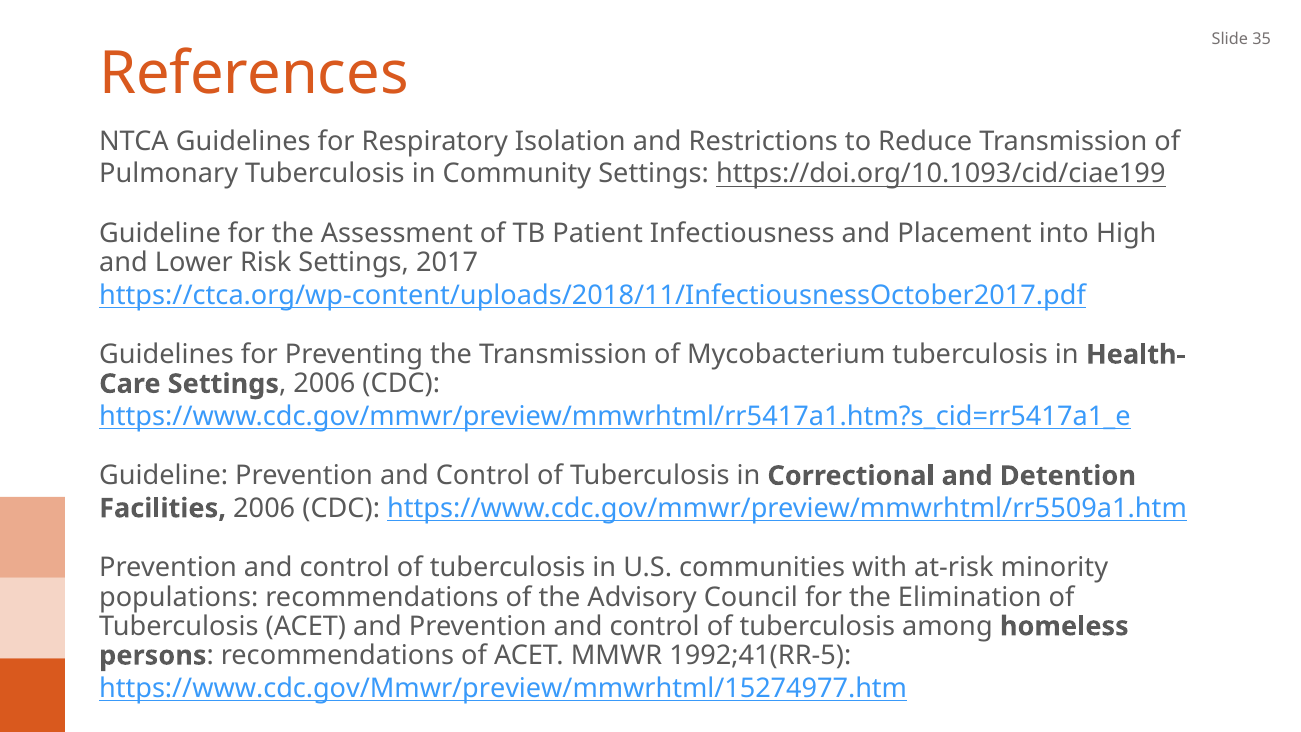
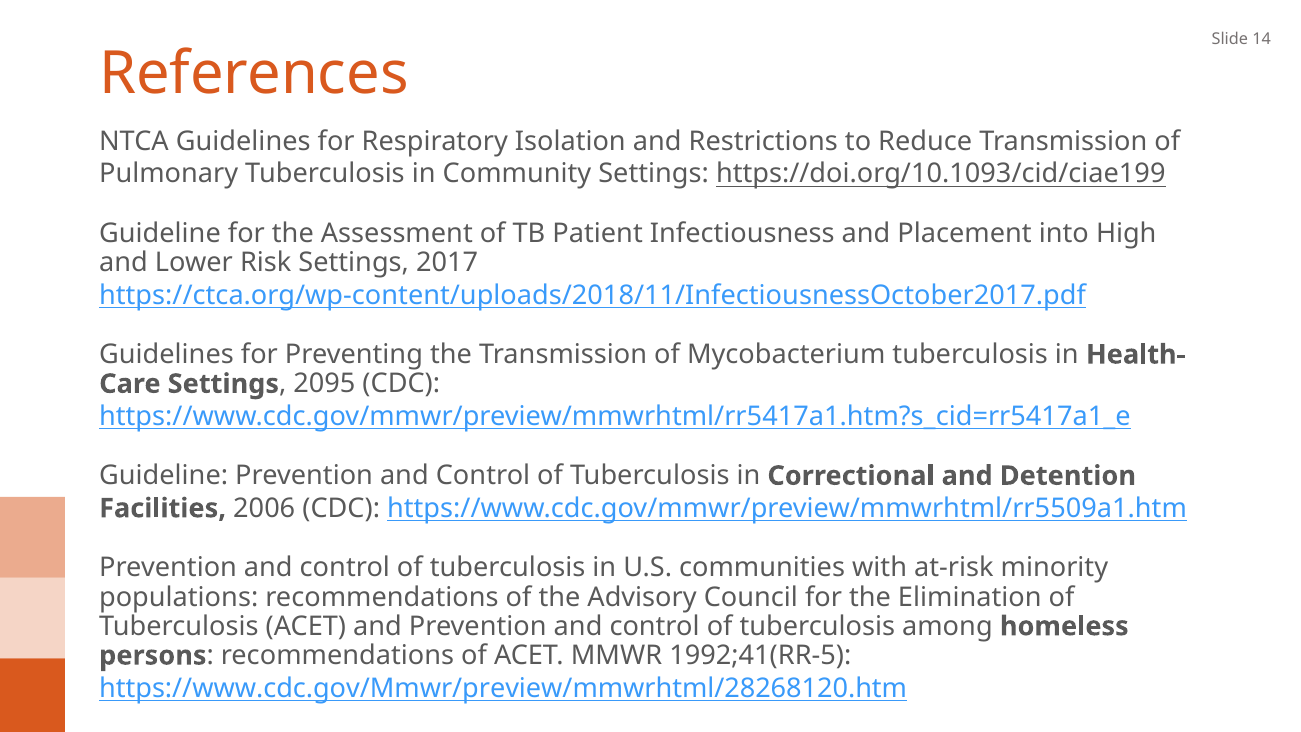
35: 35 -> 14 (1262, 39)
2006: 2006 -> 2095 (324, 384)
https://www.cdc.gov/Mmwr/preview/mmwrhtml/15274977.htm: https://www.cdc.gov/Mmwr/preview/mmwrhtml/15274977.htm -> https://www.cdc.gov/Mmwr/preview/mmwrhtml/28268120.htm (503, 688)
